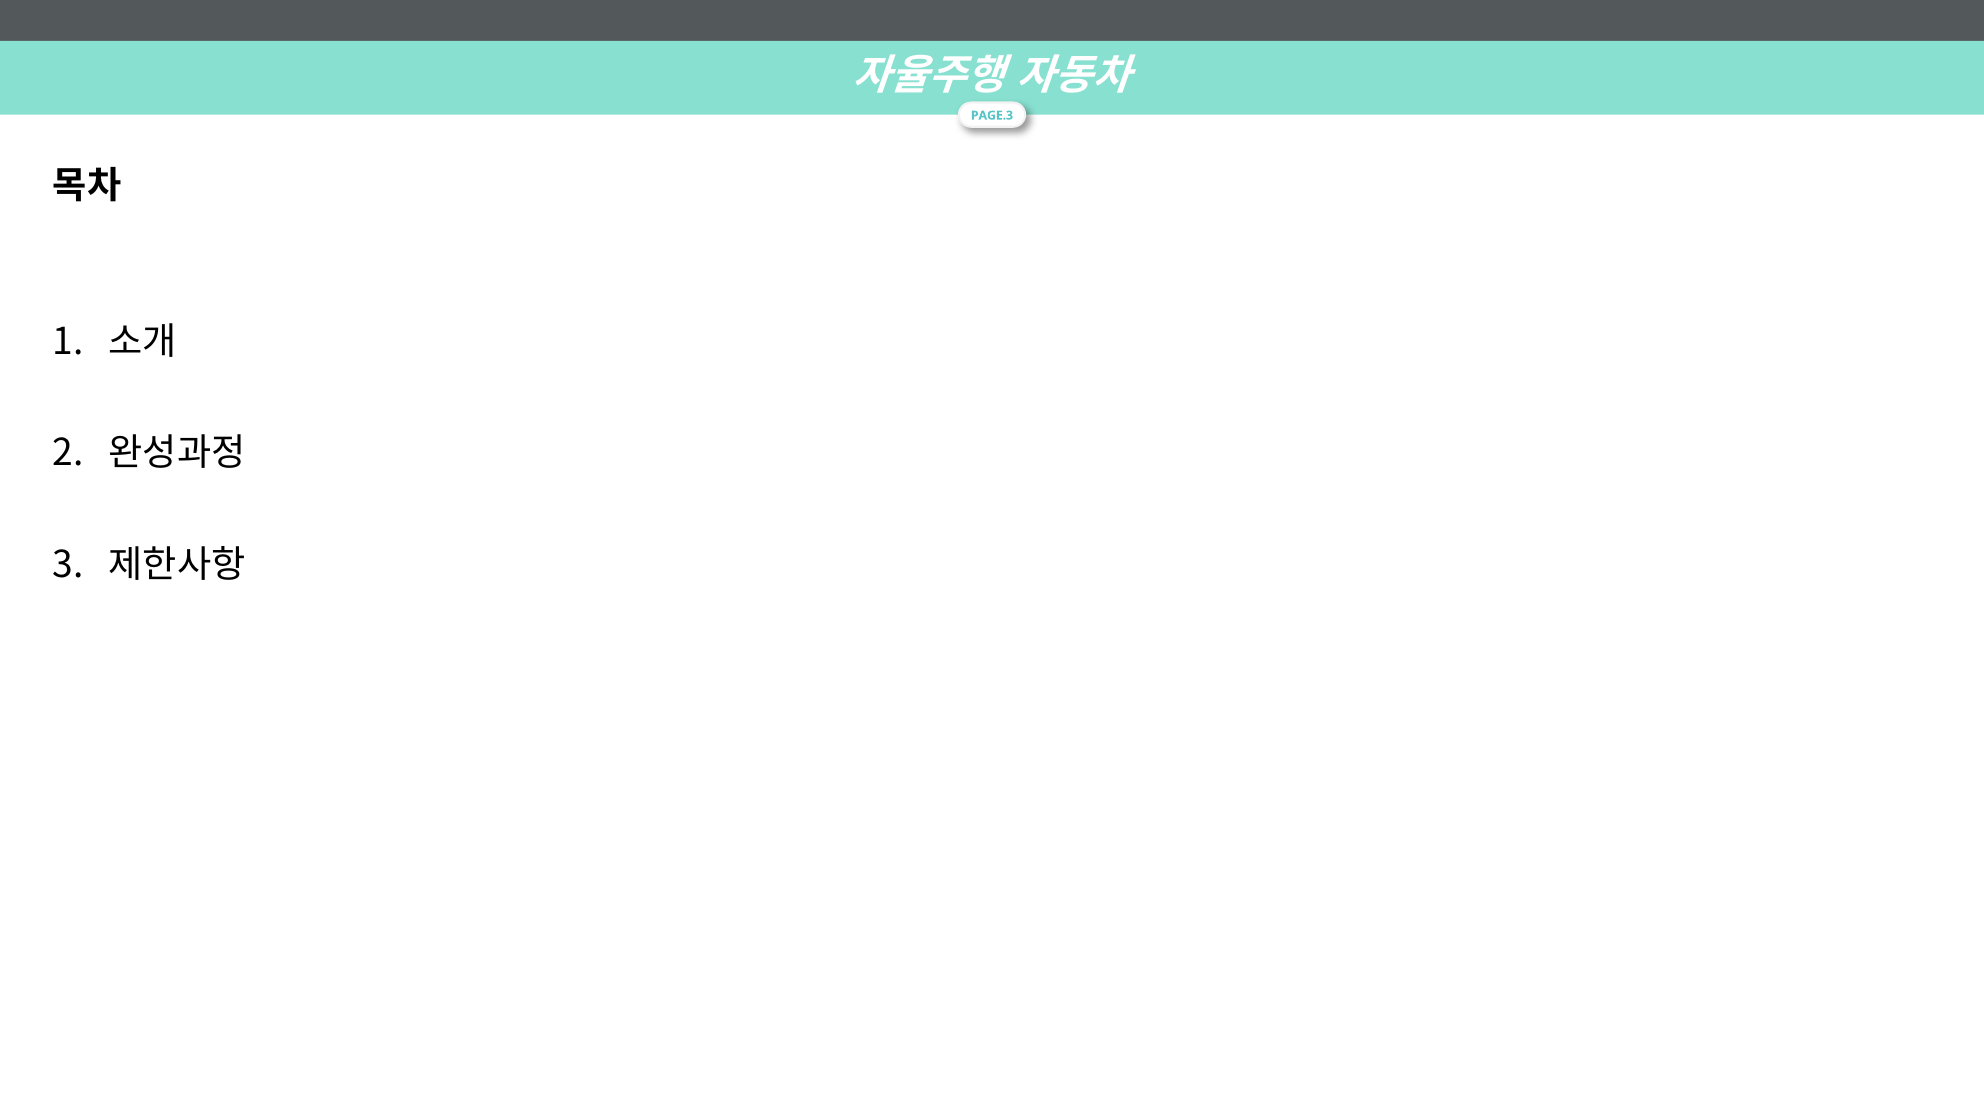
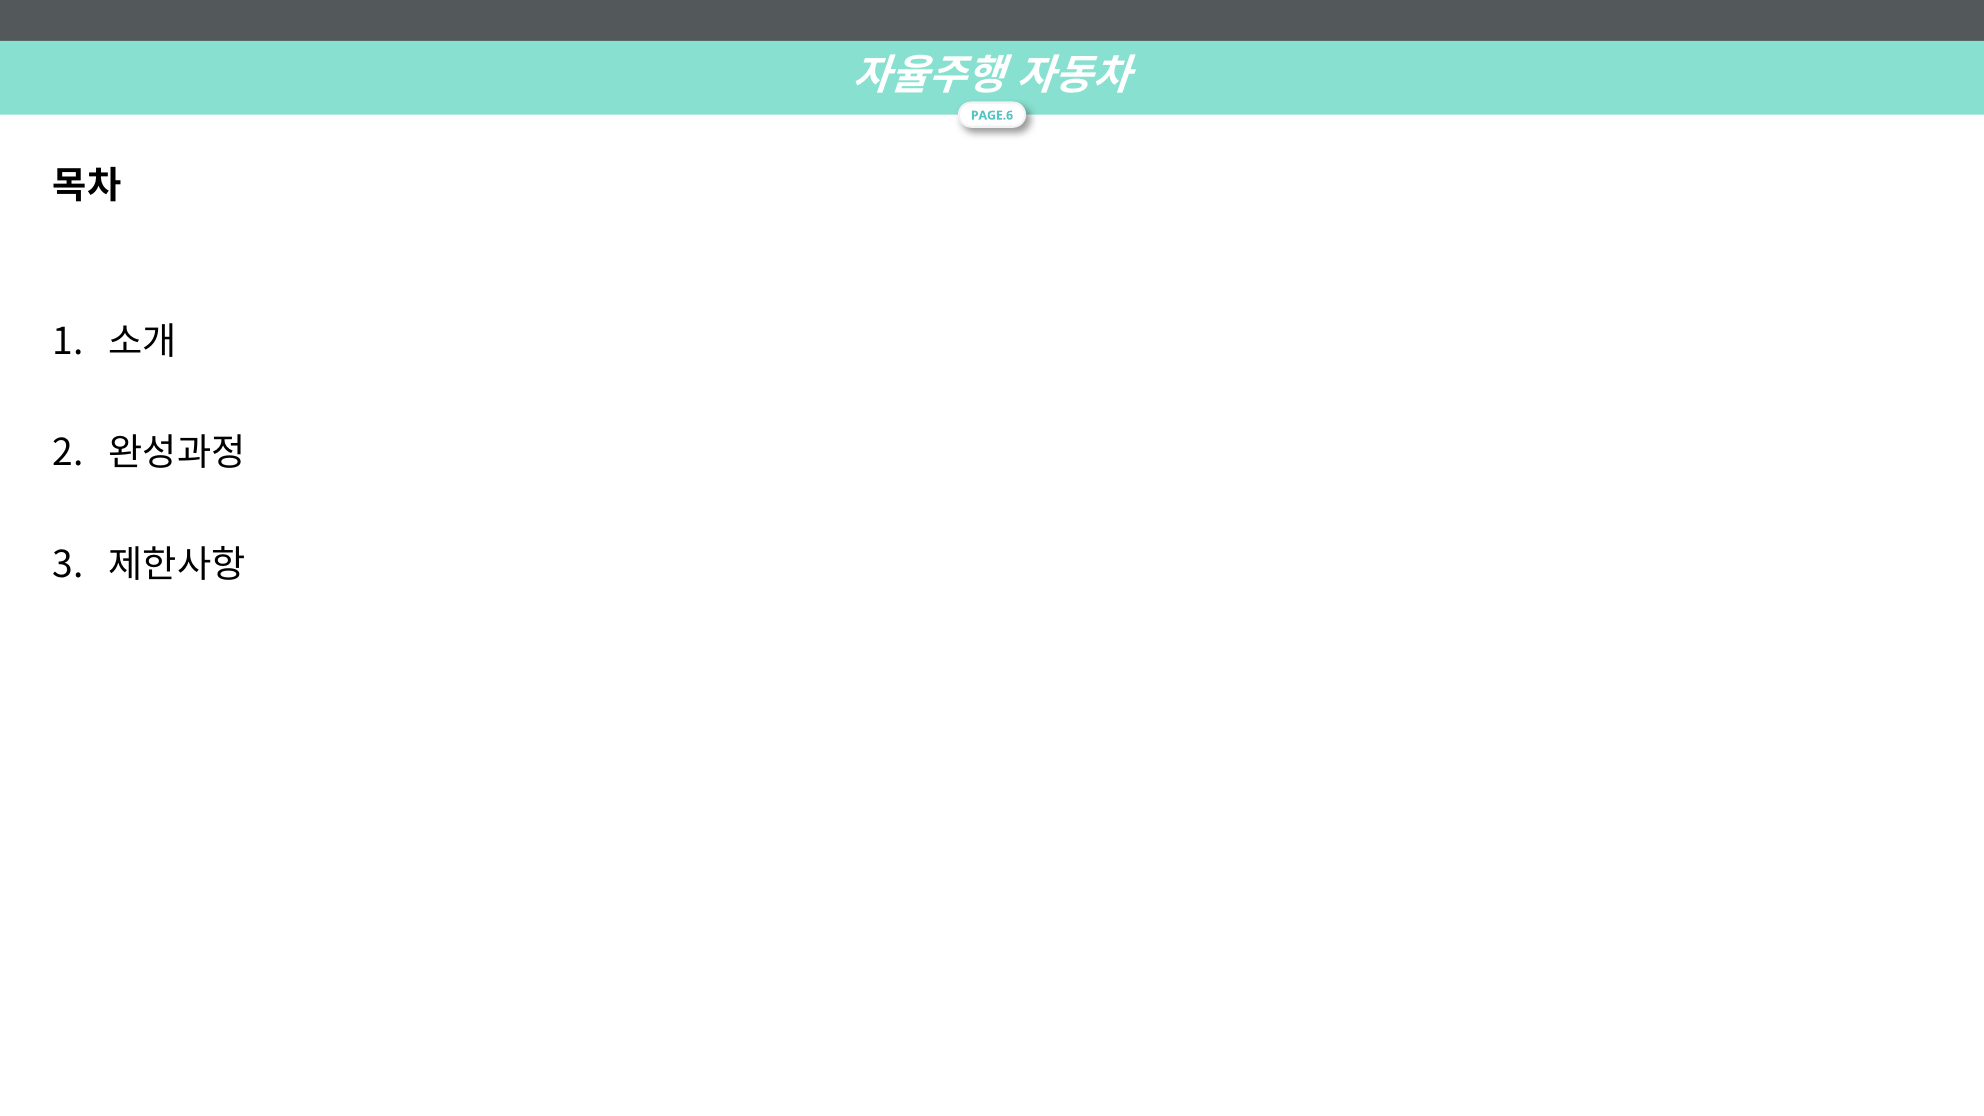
PAGE.3: PAGE.3 -> PAGE.6 (992, 115)
